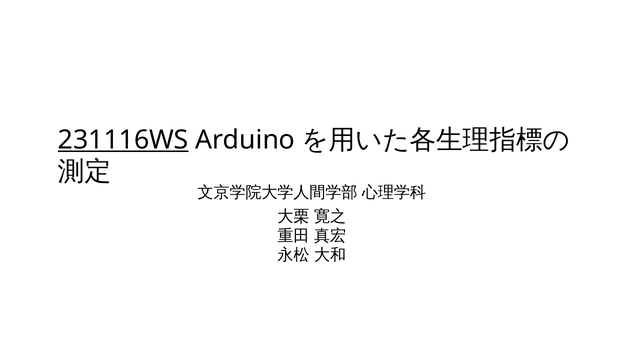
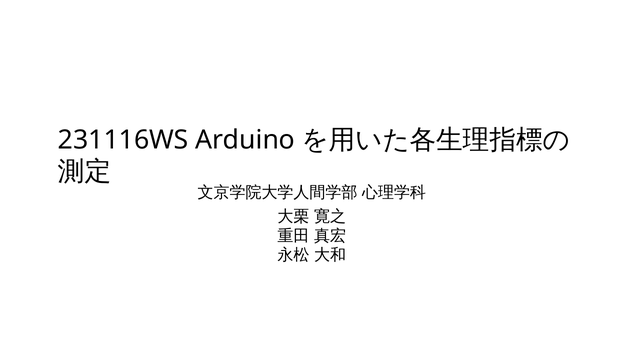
231116WS underline: present -> none (123, 140)
